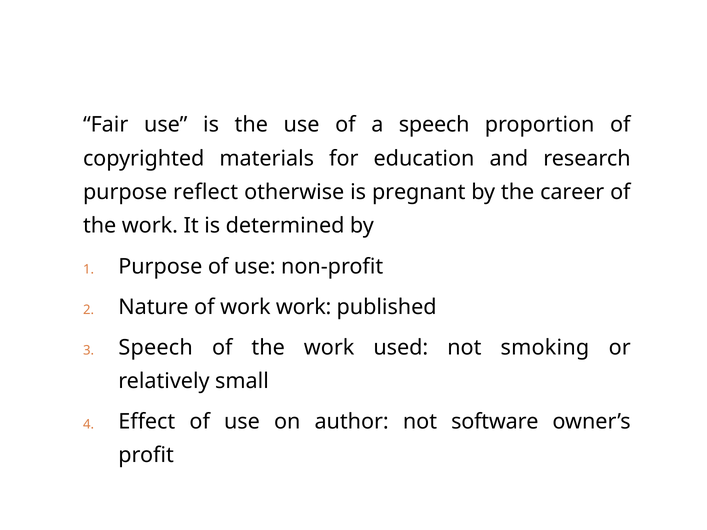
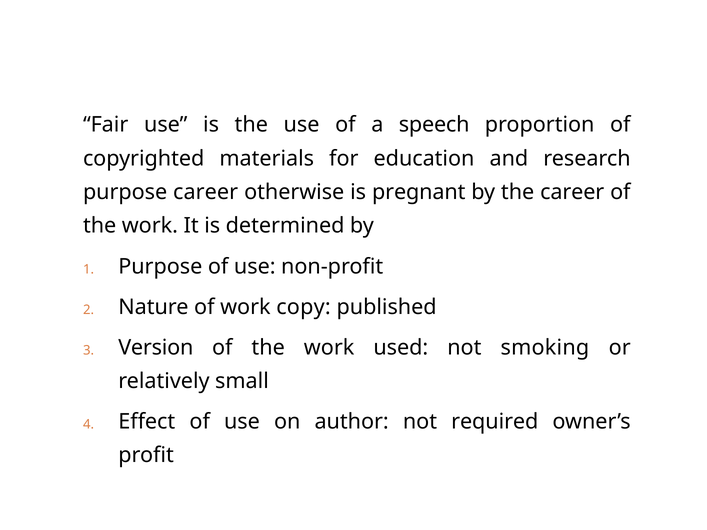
purpose reflect: reflect -> career (206, 192)
work work: work -> copy (303, 307)
Speech: Speech -> Version (156, 348)
software: software -> required (495, 422)
